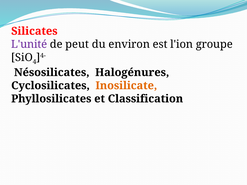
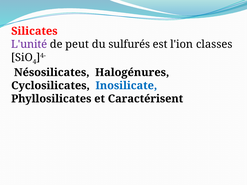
environ: environ -> sulfurés (129, 44)
groupe: groupe -> classes (214, 44)
Inosilicate colour: orange -> blue (126, 86)
Classification: Classification -> Caractérisent (145, 99)
